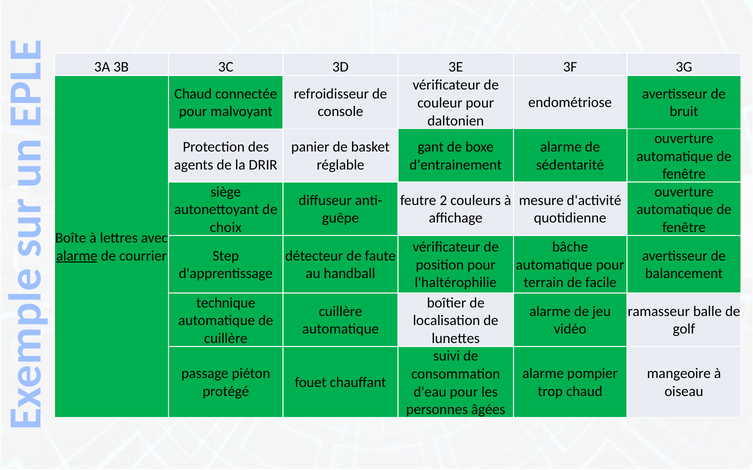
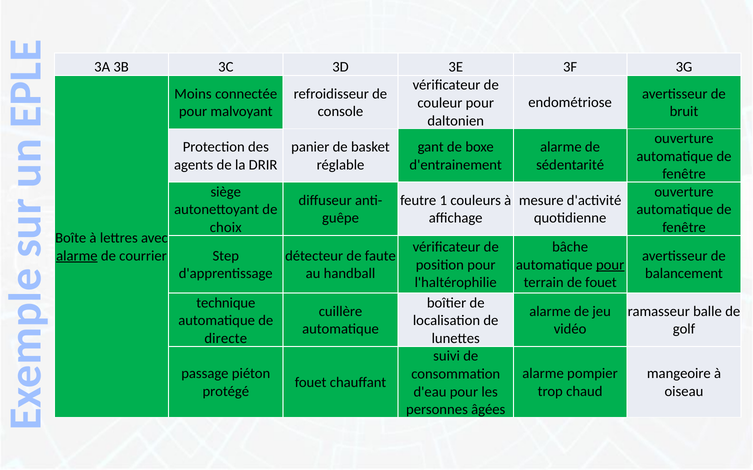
Chaud: Chaud -> Moins (193, 94)
2: 2 -> 1 (443, 201)
pour underline: none -> present (610, 265)
de facile: facile -> fouet (601, 283)
cuillère: cuillère -> directe (226, 339)
